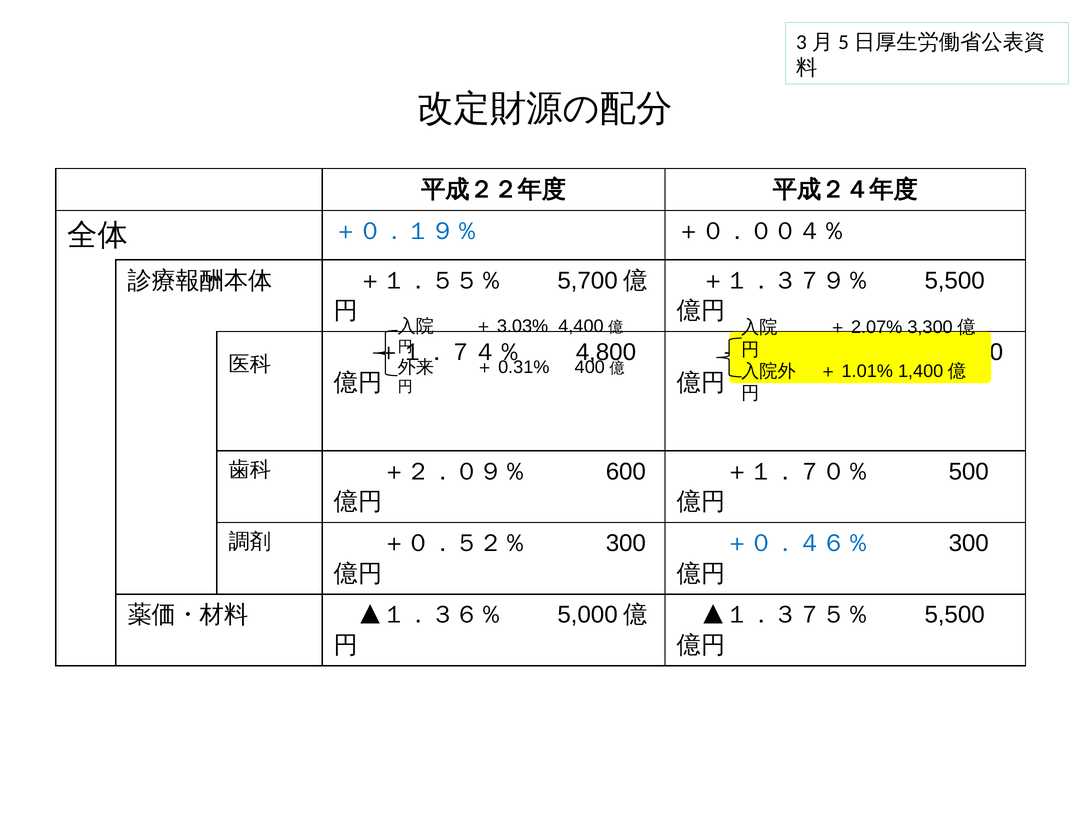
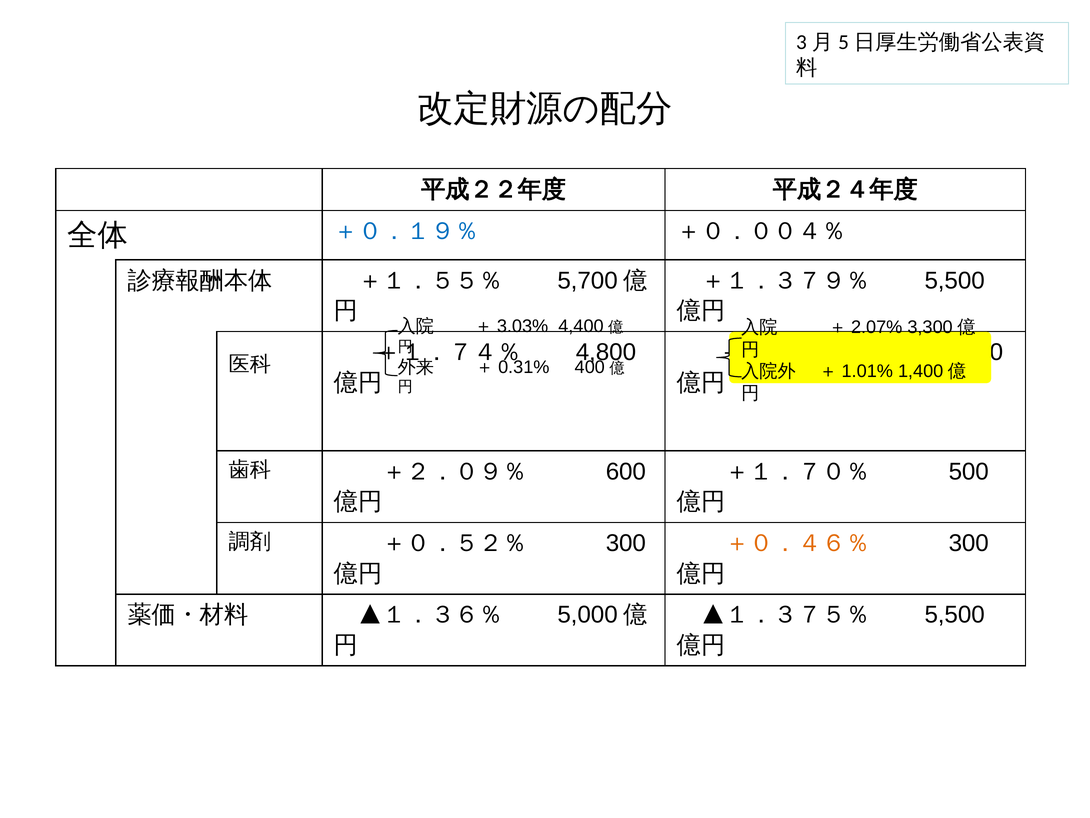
＋０．４６％ colour: blue -> orange (798, 543)
